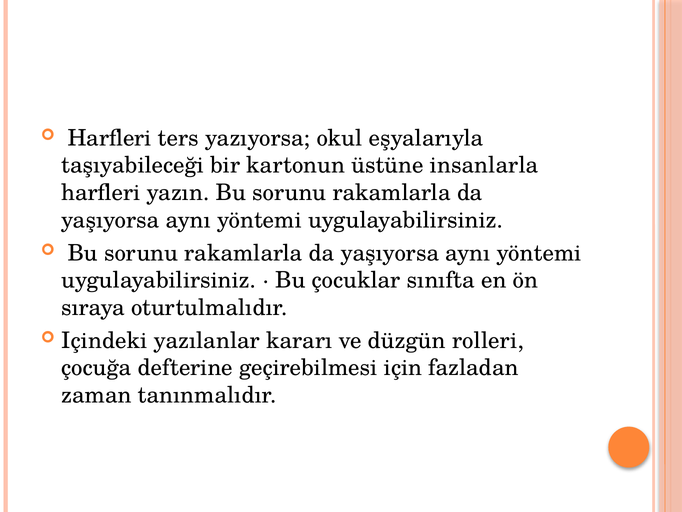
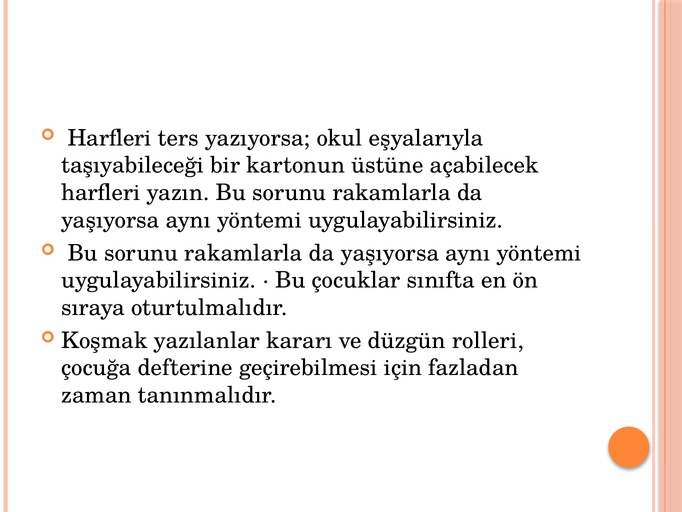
insanlarla: insanlarla -> açabilecek (484, 165)
Içindeki: Içindeki -> Koşmak (104, 340)
